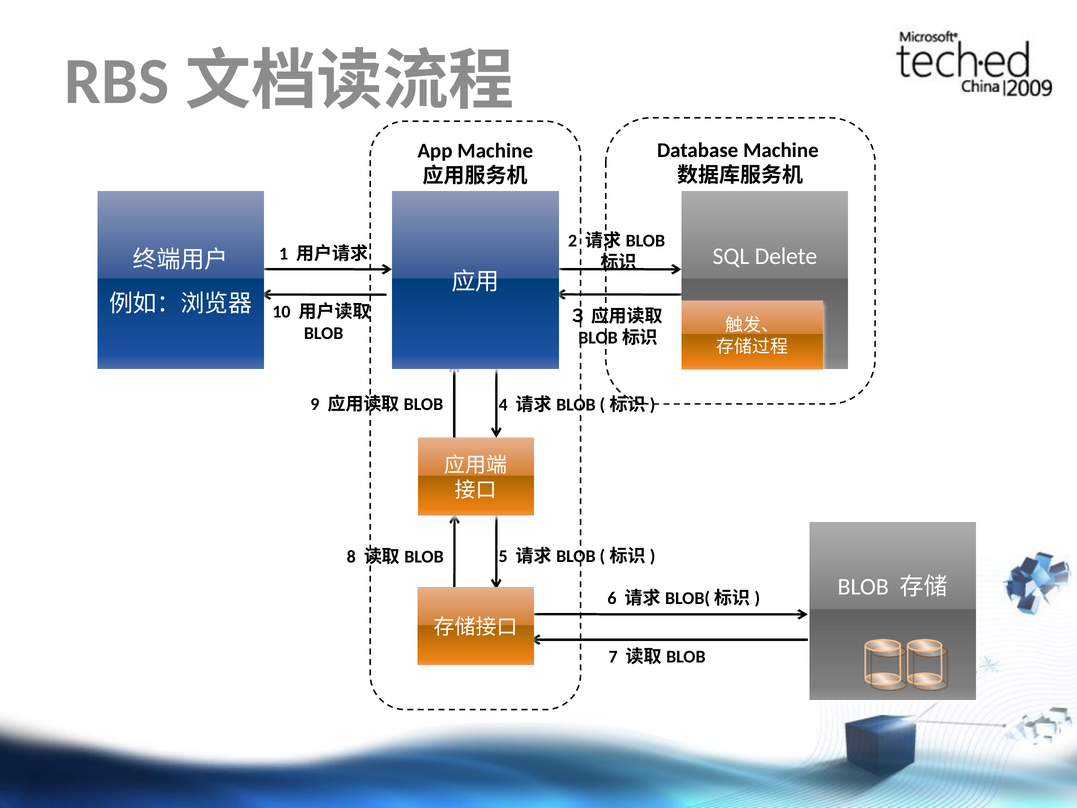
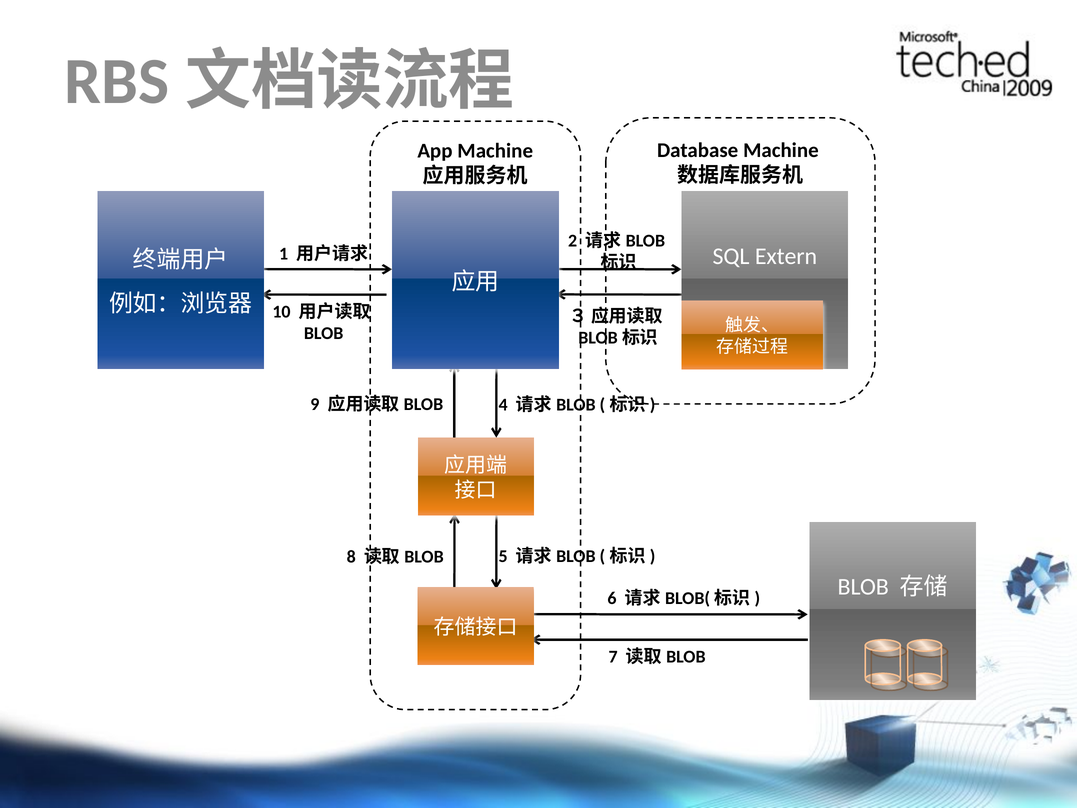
Delete: Delete -> Extern (786, 256)
